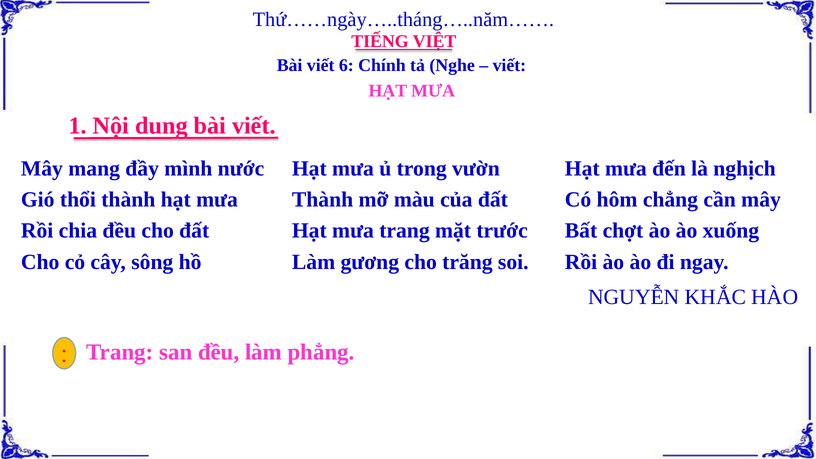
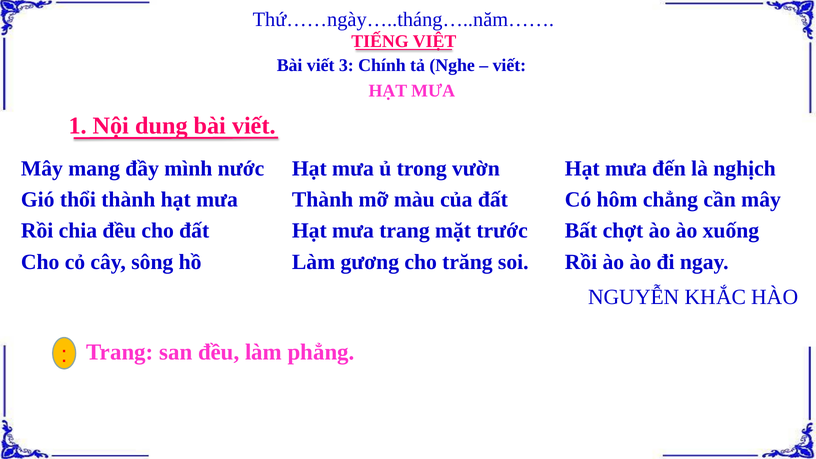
6: 6 -> 3 (346, 65)
